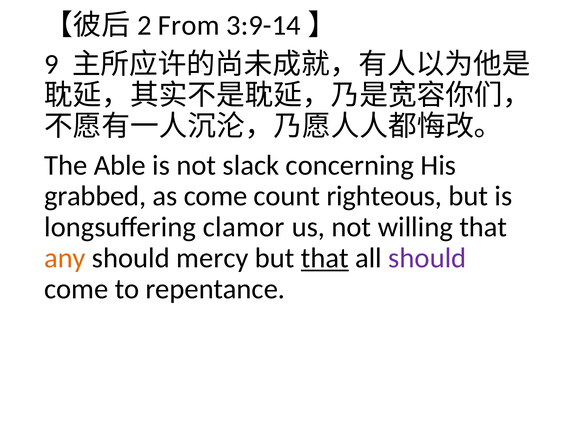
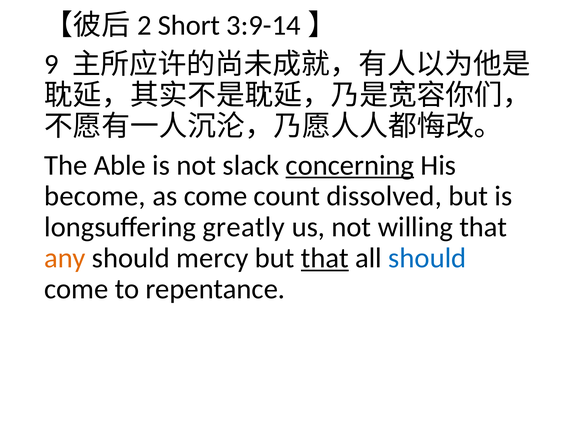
From: From -> Short (189, 25)
concerning underline: none -> present (350, 165)
grabbed: grabbed -> become (95, 196)
righteous: righteous -> dissolved (384, 196)
clamor: clamor -> greatly (244, 227)
should colour: purple -> blue (427, 258)
